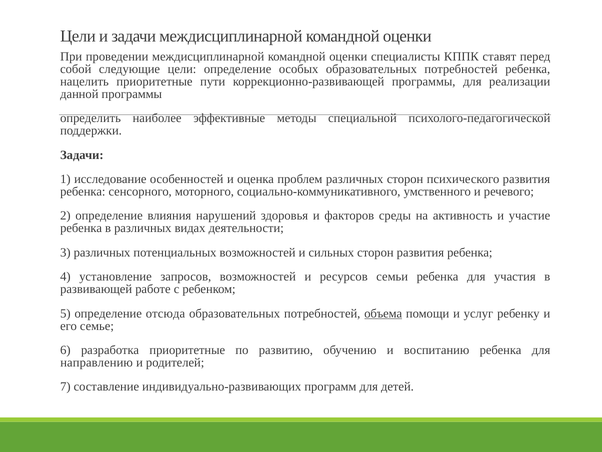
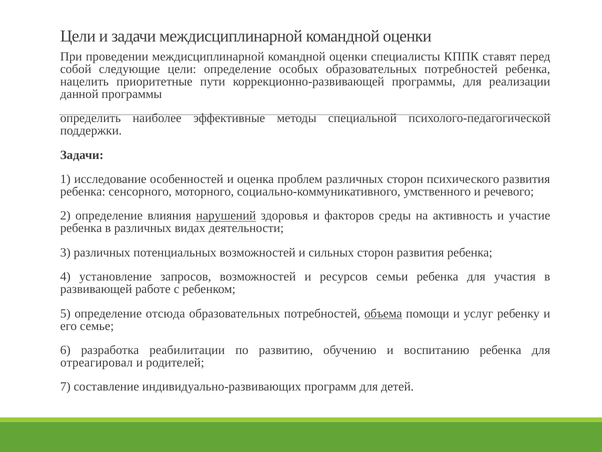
нарушений underline: none -> present (226, 216)
разработка приоритетные: приоритетные -> реабилитации (187, 350)
направлению: направлению -> отреагировал (97, 362)
